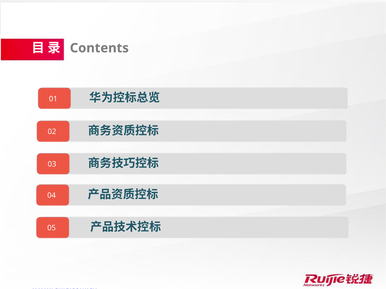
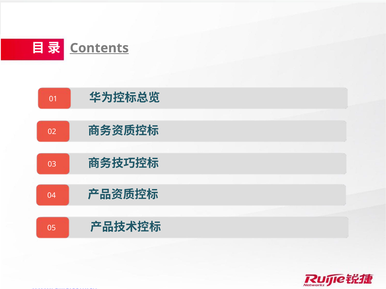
Contents underline: none -> present (99, 48)
